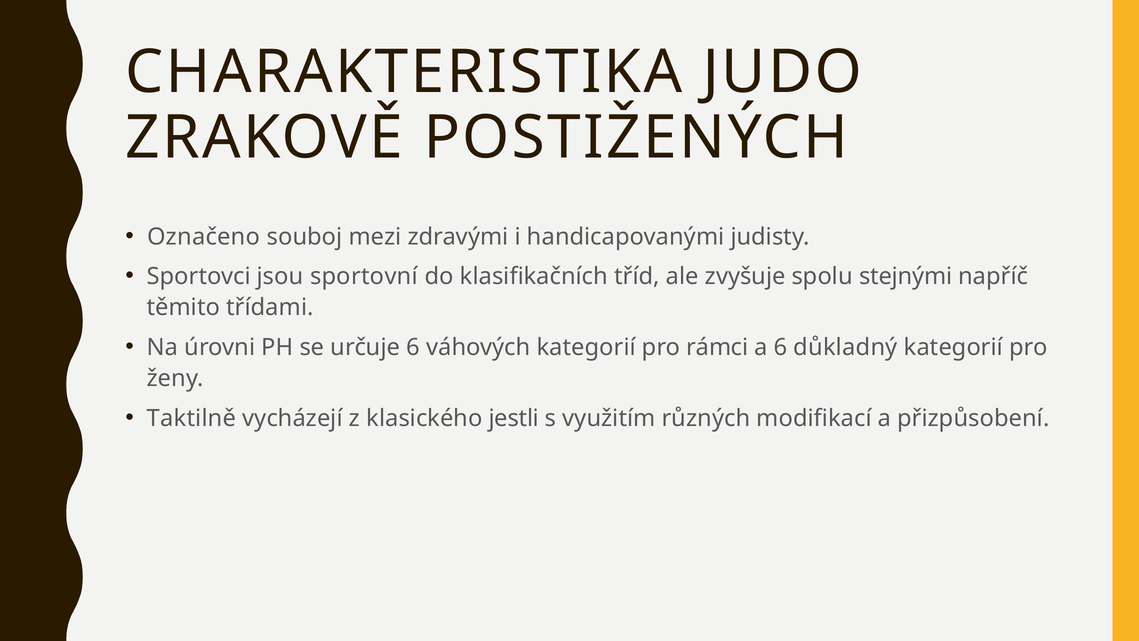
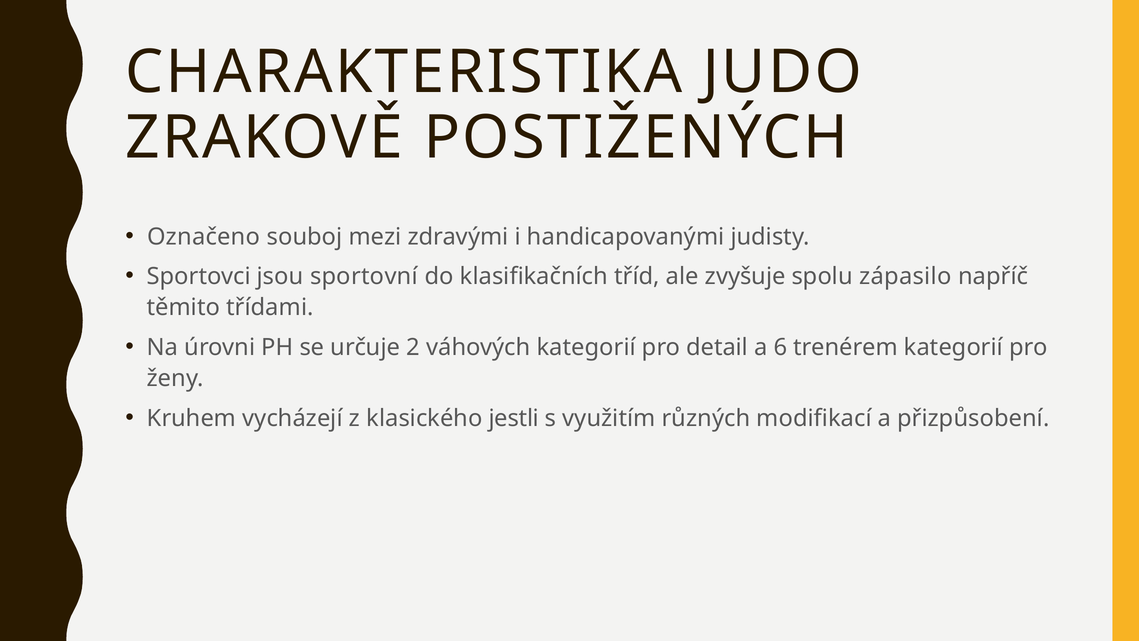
stejnými: stejnými -> zápasilo (905, 276)
určuje 6: 6 -> 2 (413, 347)
rámci: rámci -> detail (717, 347)
důkladný: důkladný -> trenérem (846, 347)
Taktilně: Taktilně -> Kruhem (192, 418)
